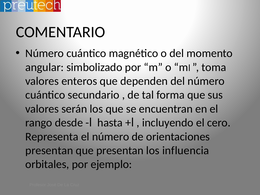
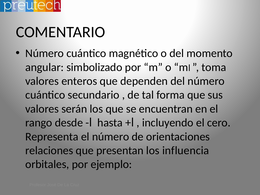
presentan: presentan -> relaciones (49, 150)
